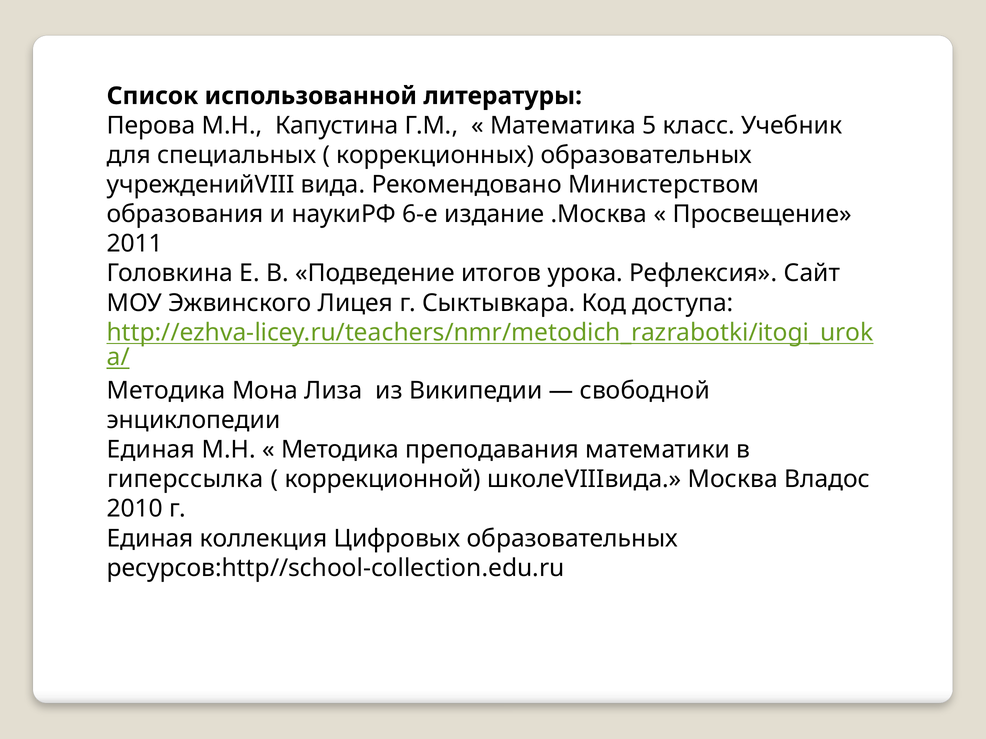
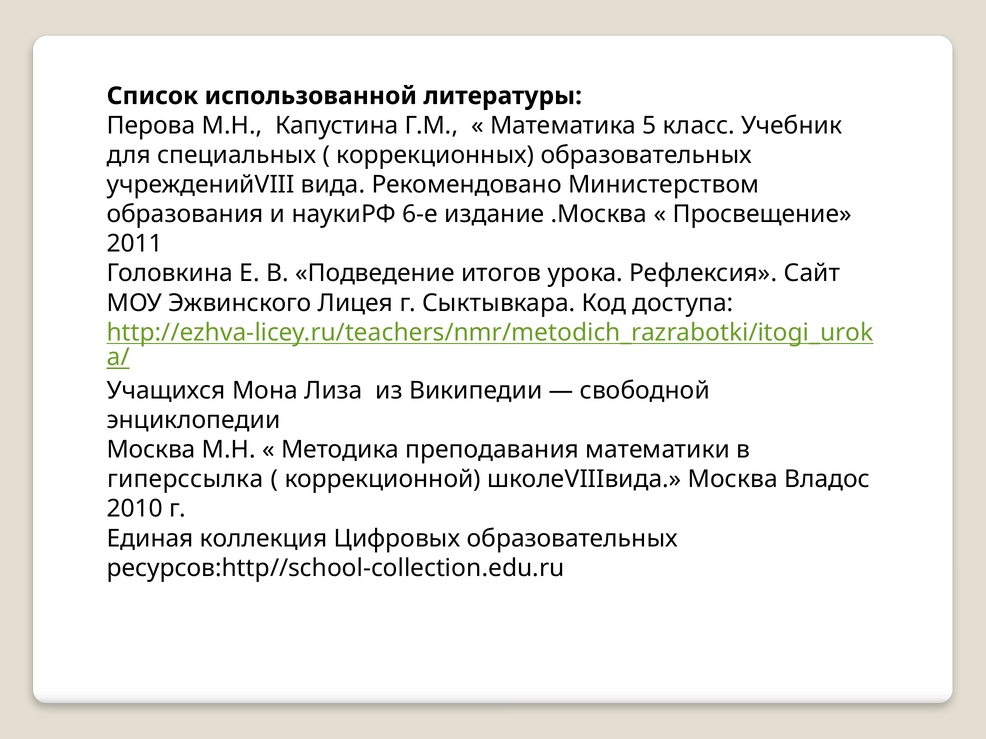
Методика: Методика -> Учащихся (166, 391)
Единая: Единая -> Москва (151, 450)
